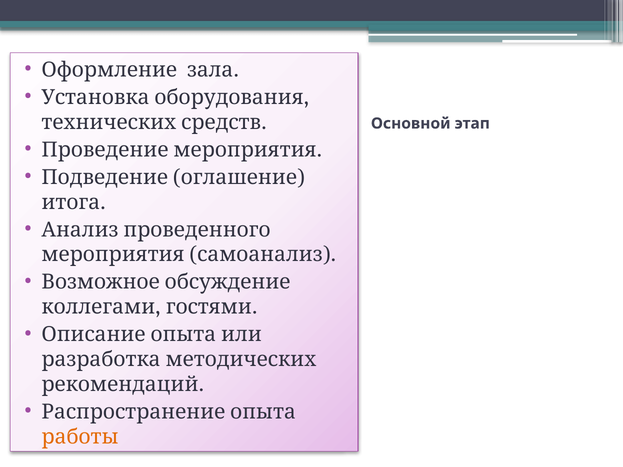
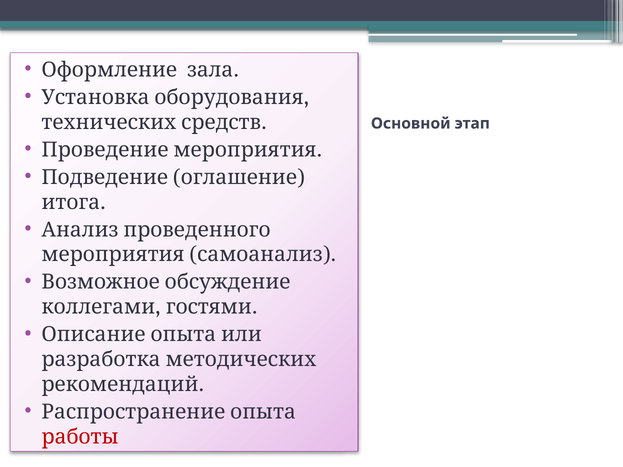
работы colour: orange -> red (80, 437)
